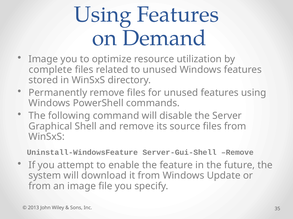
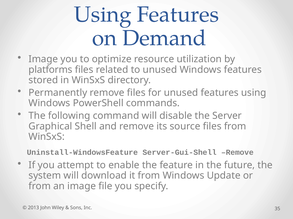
complete: complete -> platforms (50, 70)
